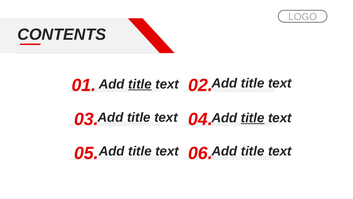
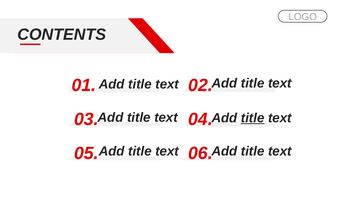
title underline: present -> none (140, 84)
